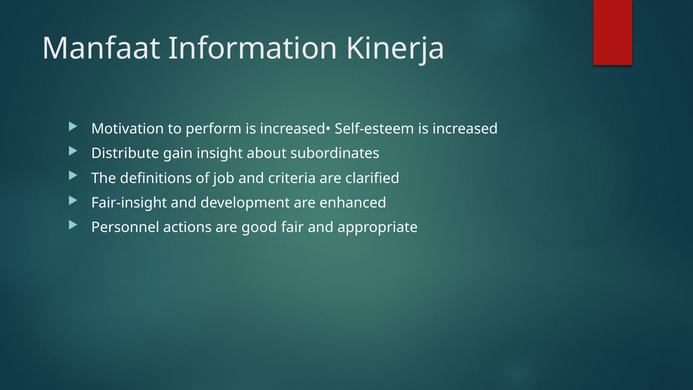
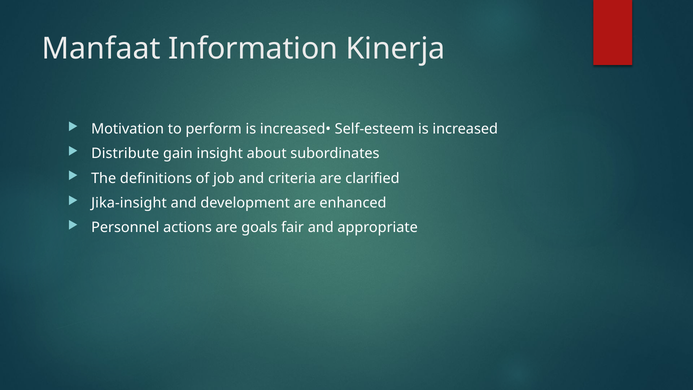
Fair-insight: Fair-insight -> Jika-insight (129, 203)
good: good -> goals (259, 227)
